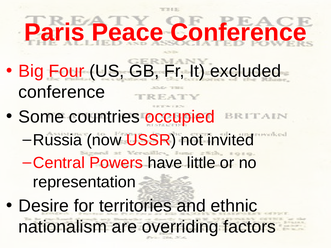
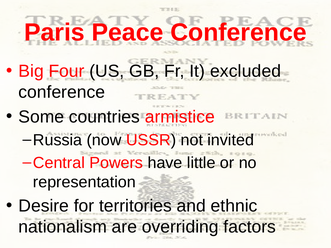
occupied: occupied -> armistice (180, 117)
